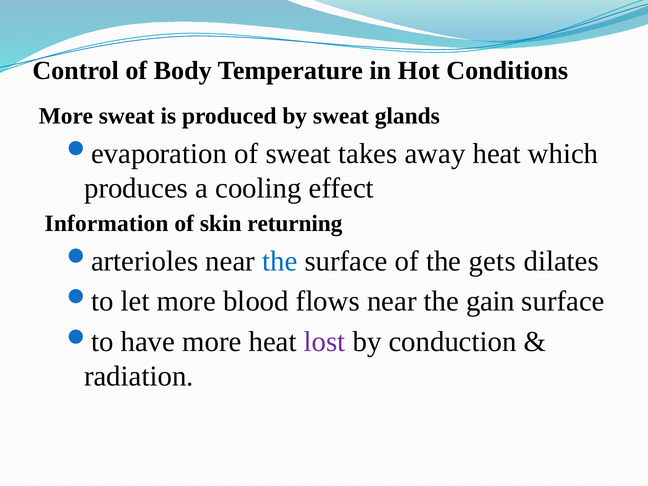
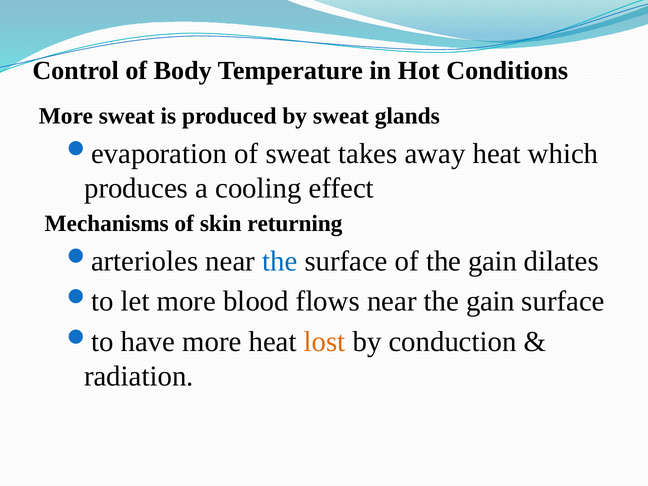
Information: Information -> Mechanisms (107, 224)
of the gets: gets -> gain (493, 261)
lost colour: purple -> orange (325, 342)
